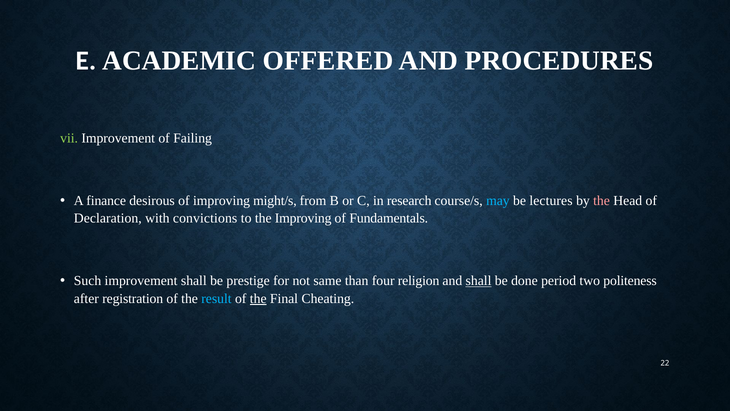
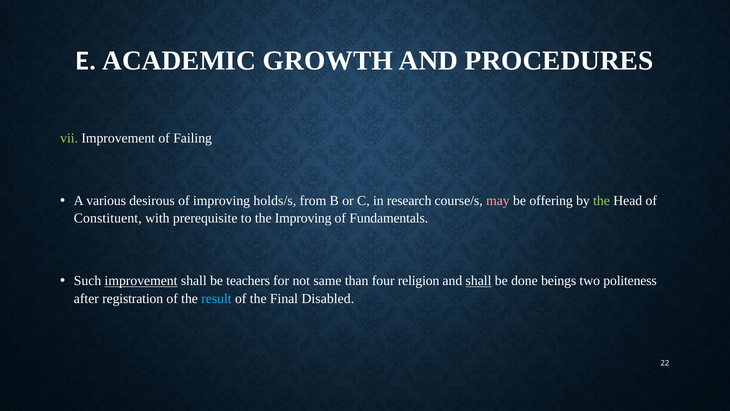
OFFERED: OFFERED -> GROWTH (328, 61)
finance: finance -> various (106, 201)
might/s: might/s -> holds/s (275, 201)
may colour: light blue -> pink (498, 201)
lectures: lectures -> offering (551, 201)
the colour: pink -> light green (602, 201)
Declaration: Declaration -> Constituent (108, 218)
convictions: convictions -> prerequisite (205, 218)
improvement underline: none -> present (141, 281)
prestige: prestige -> teachers (248, 281)
period: period -> beings (559, 281)
the underline: present -> none (258, 298)
Cheating: Cheating -> Disabled (328, 298)
